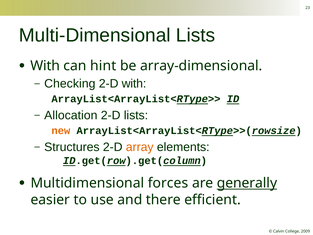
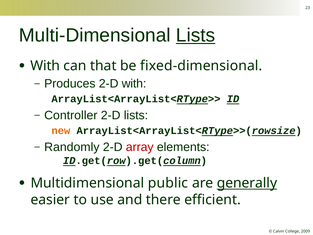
Lists underline: none -> present (196, 35)
hint: hint -> that (103, 66)
array-dimensional: array-dimensional -> fixed-dimensional (201, 66)
Checking: Checking -> Produces (70, 84)
Allocation: Allocation -> Controller (71, 115)
Structures: Structures -> Randomly (72, 147)
array colour: orange -> red (140, 147)
forces: forces -> public (168, 183)
